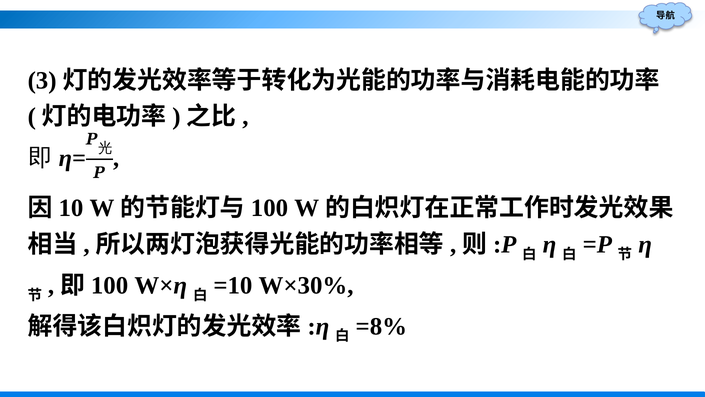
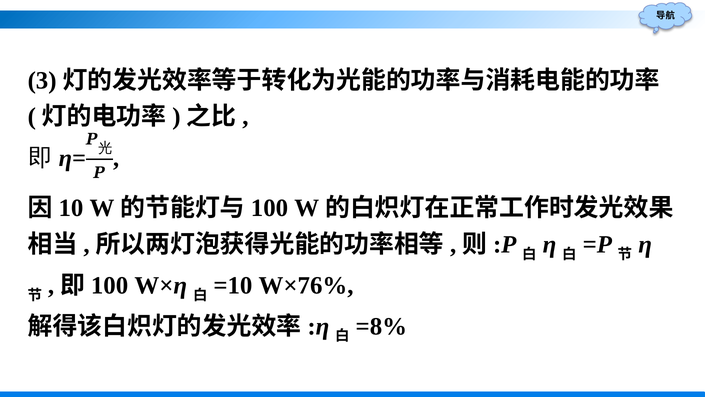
W×30%: W×30% -> W×76% (306, 285)
